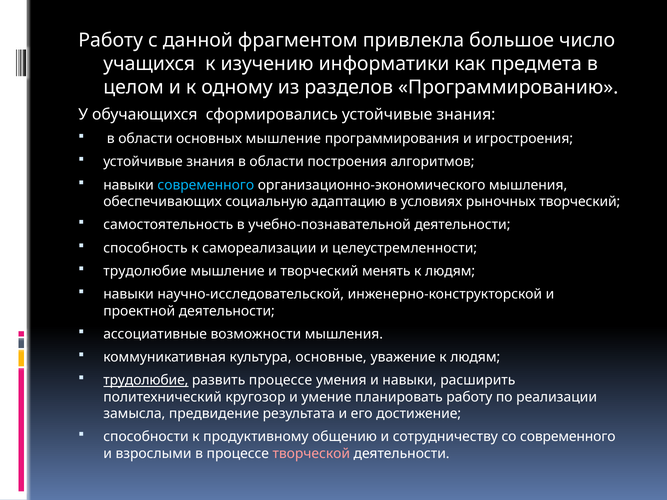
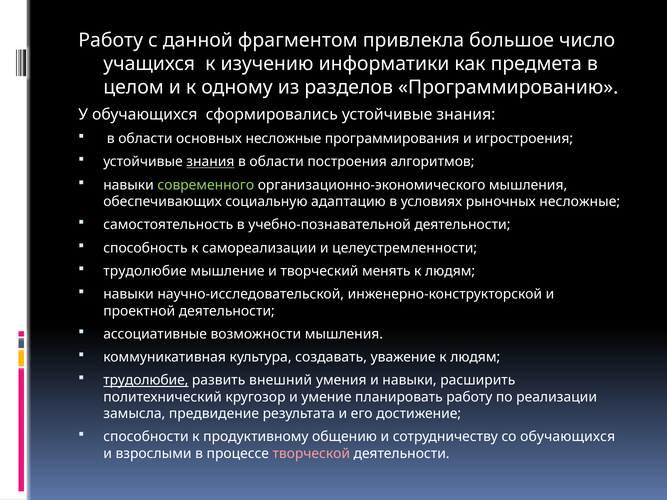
основных мышление: мышление -> несложные (283, 139)
знания underline: none -> present (210, 162)
современного colour: light blue -> light green (206, 185)
рыночных творческий: творческий -> несложные (580, 202)
основные: основные -> создавать (331, 357)
развить процессе: процессе -> внешний (281, 381)
со современного: современного -> обучающихся (568, 437)
